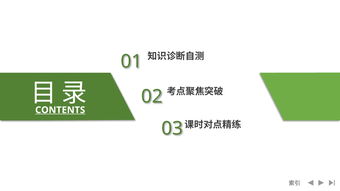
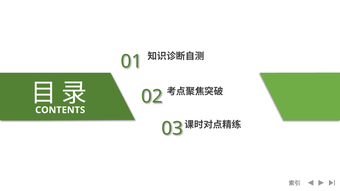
CONTENTS underline: present -> none (60, 110)
